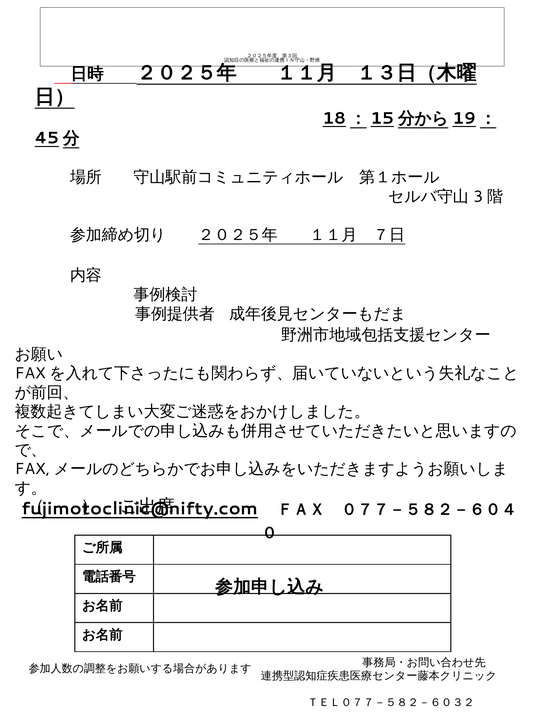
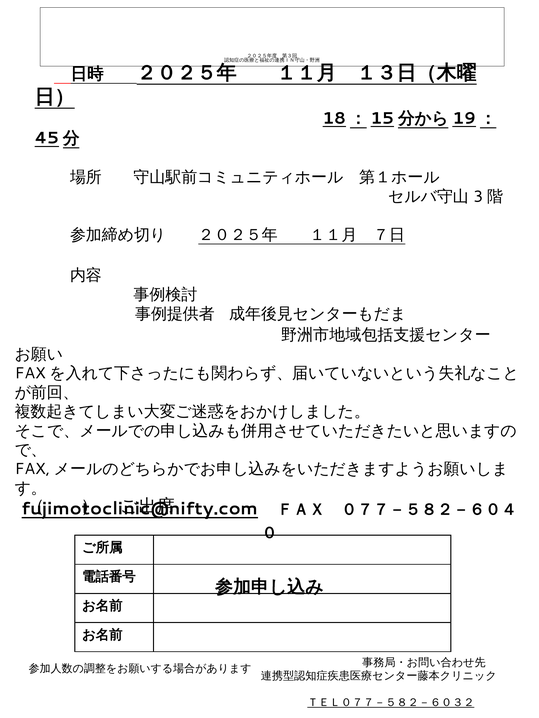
ＴＥＬ０７７－５８２－６０３２ underline: none -> present (391, 703)
